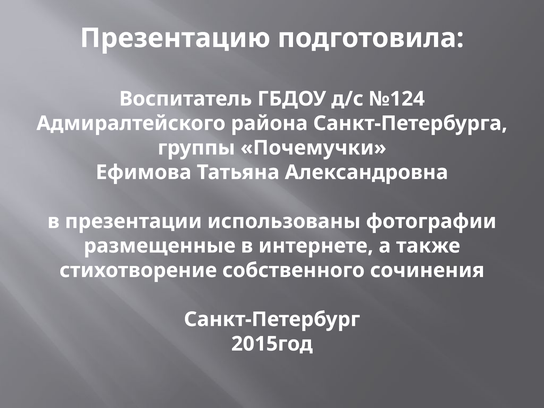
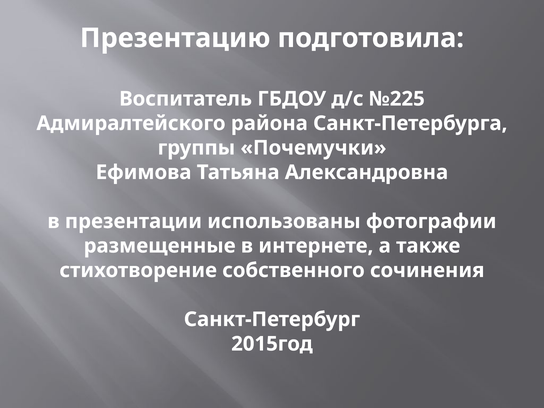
№124: №124 -> №225 (397, 99)
